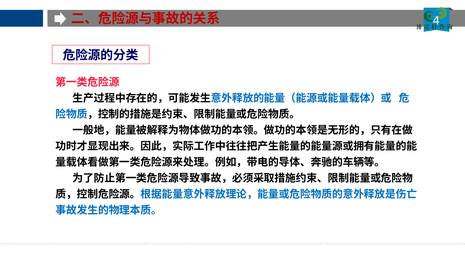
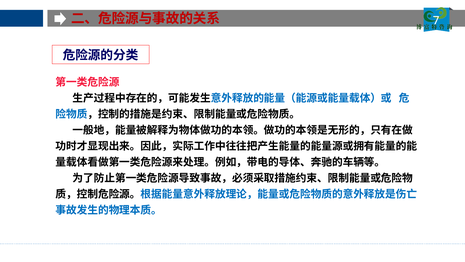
4: 4 -> 7 (436, 21)
